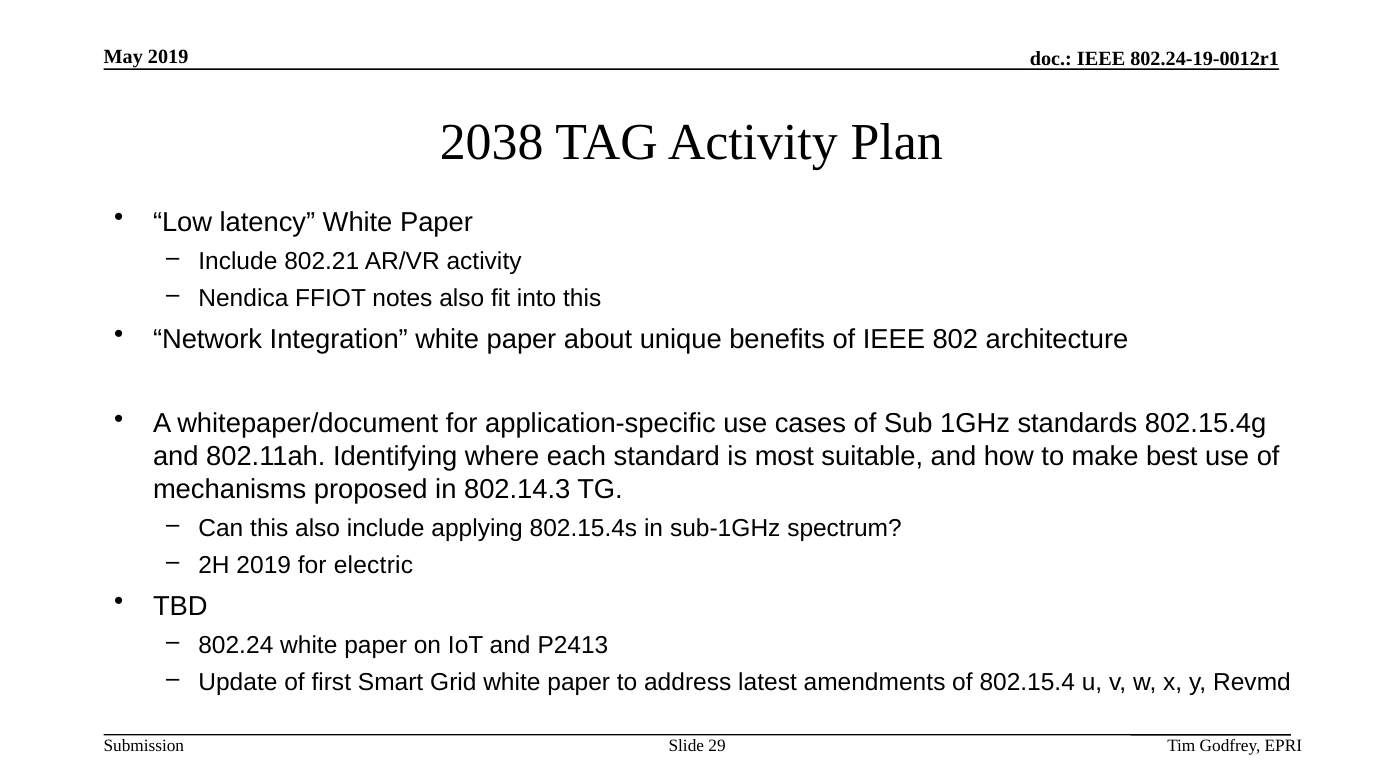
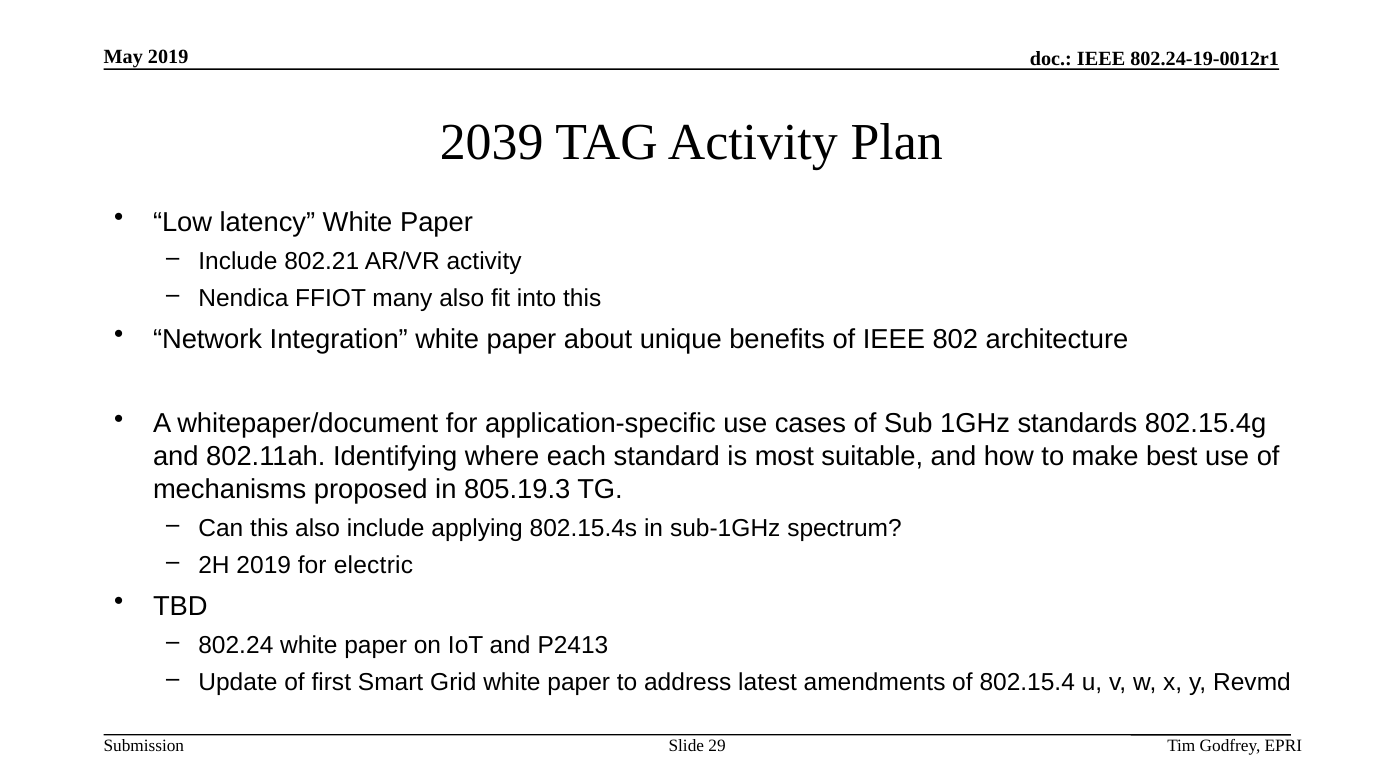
2038: 2038 -> 2039 (492, 142)
notes: notes -> many (402, 299)
802.14.3: 802.14.3 -> 805.19.3 (517, 489)
